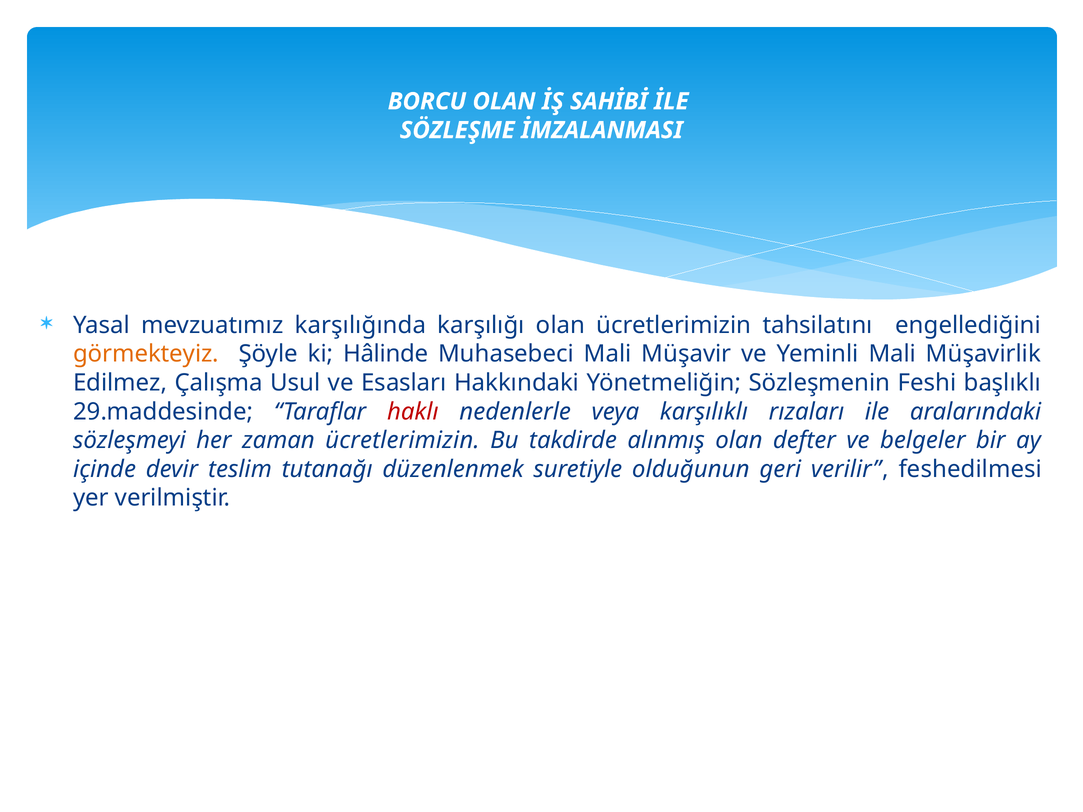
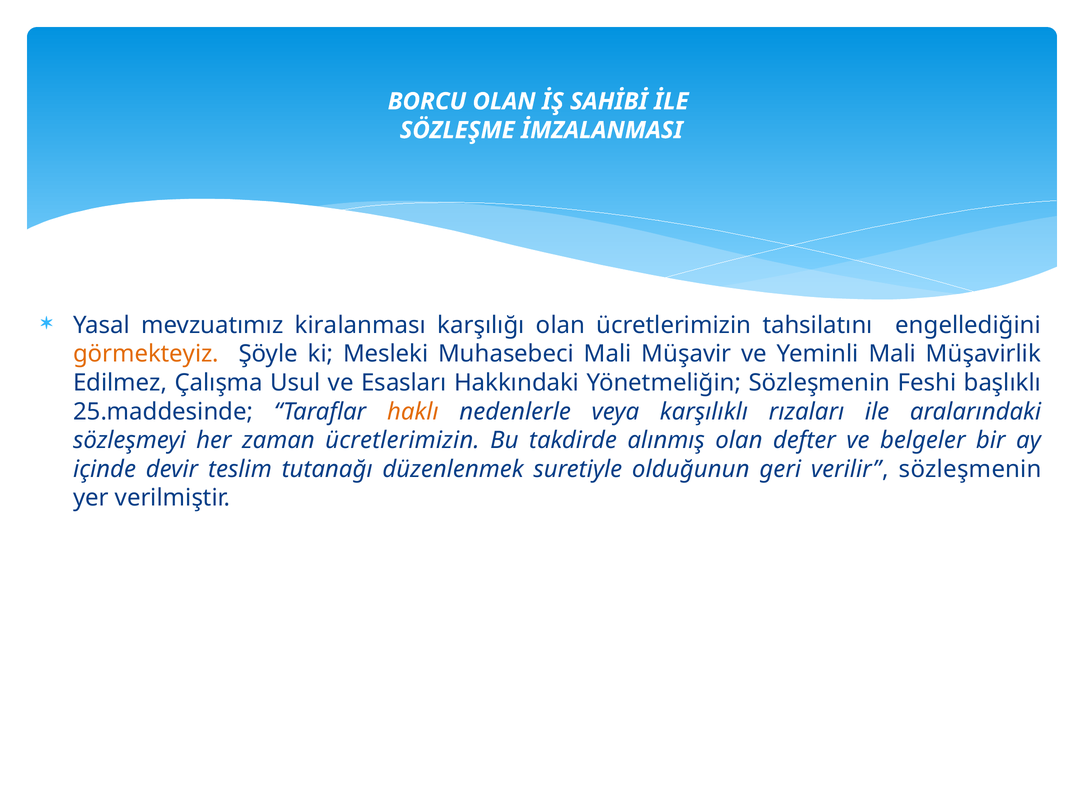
karşılığında: karşılığında -> kiralanması (360, 325)
Hâlinde: Hâlinde -> Mesleki (386, 354)
29.maddesinde: 29.maddesinde -> 25.maddesinde (163, 412)
haklı colour: red -> orange (413, 412)
verilir feshedilmesi: feshedilmesi -> sözleşmenin (970, 469)
